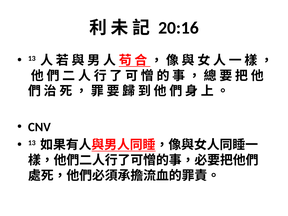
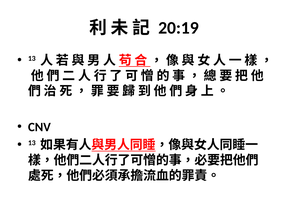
20:16: 20:16 -> 20:19 (178, 28)
